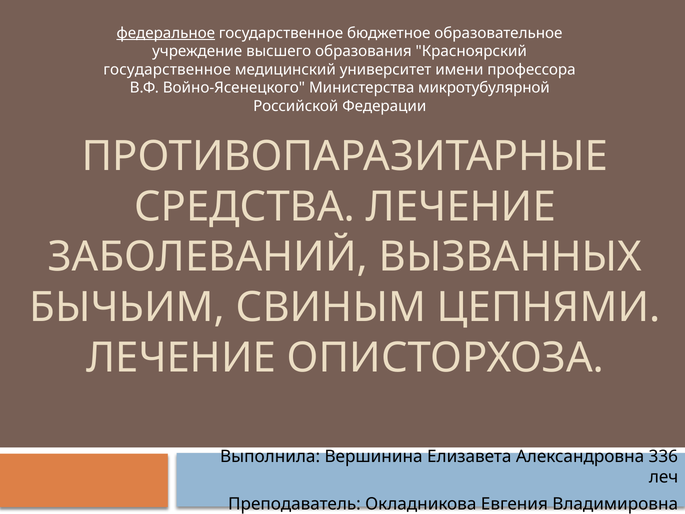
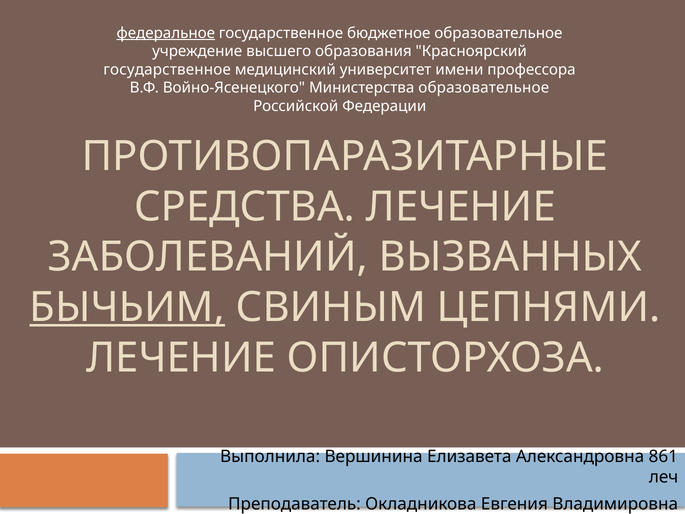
Министерства микротубулярной: микротубулярной -> образовательное (484, 88)
БЫЧЬИМ underline: none -> present (127, 307)
336: 336 -> 861 (663, 456)
